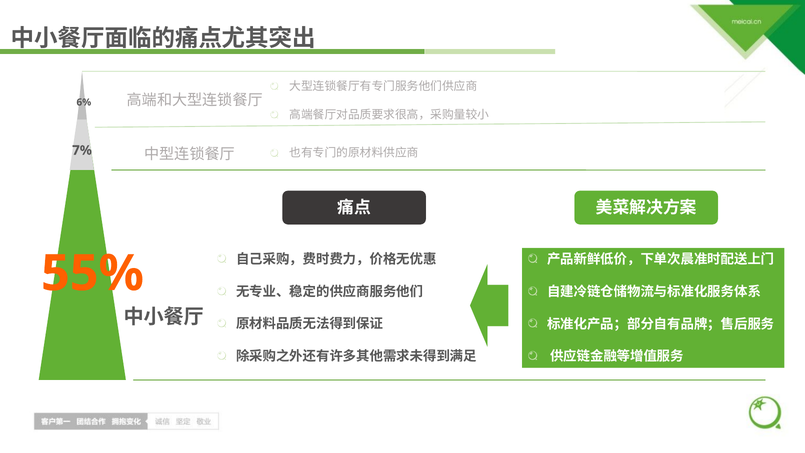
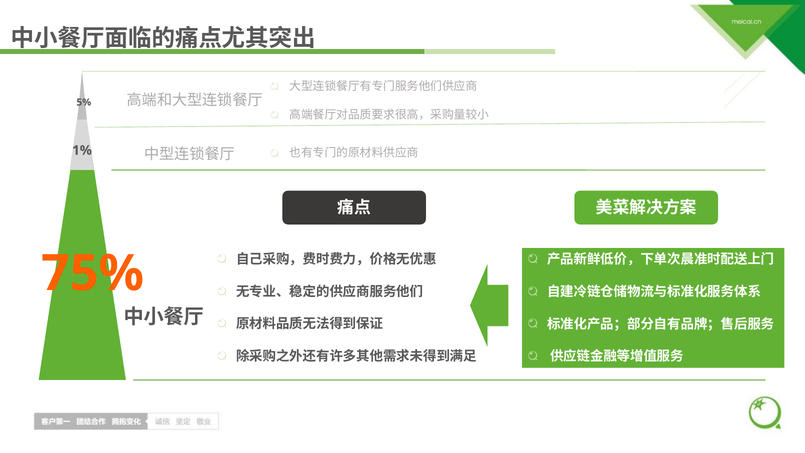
6%: 6% -> 5% (84, 102)
7%: 7% -> 1% (82, 150)
55%: 55% -> 75% (92, 273)
